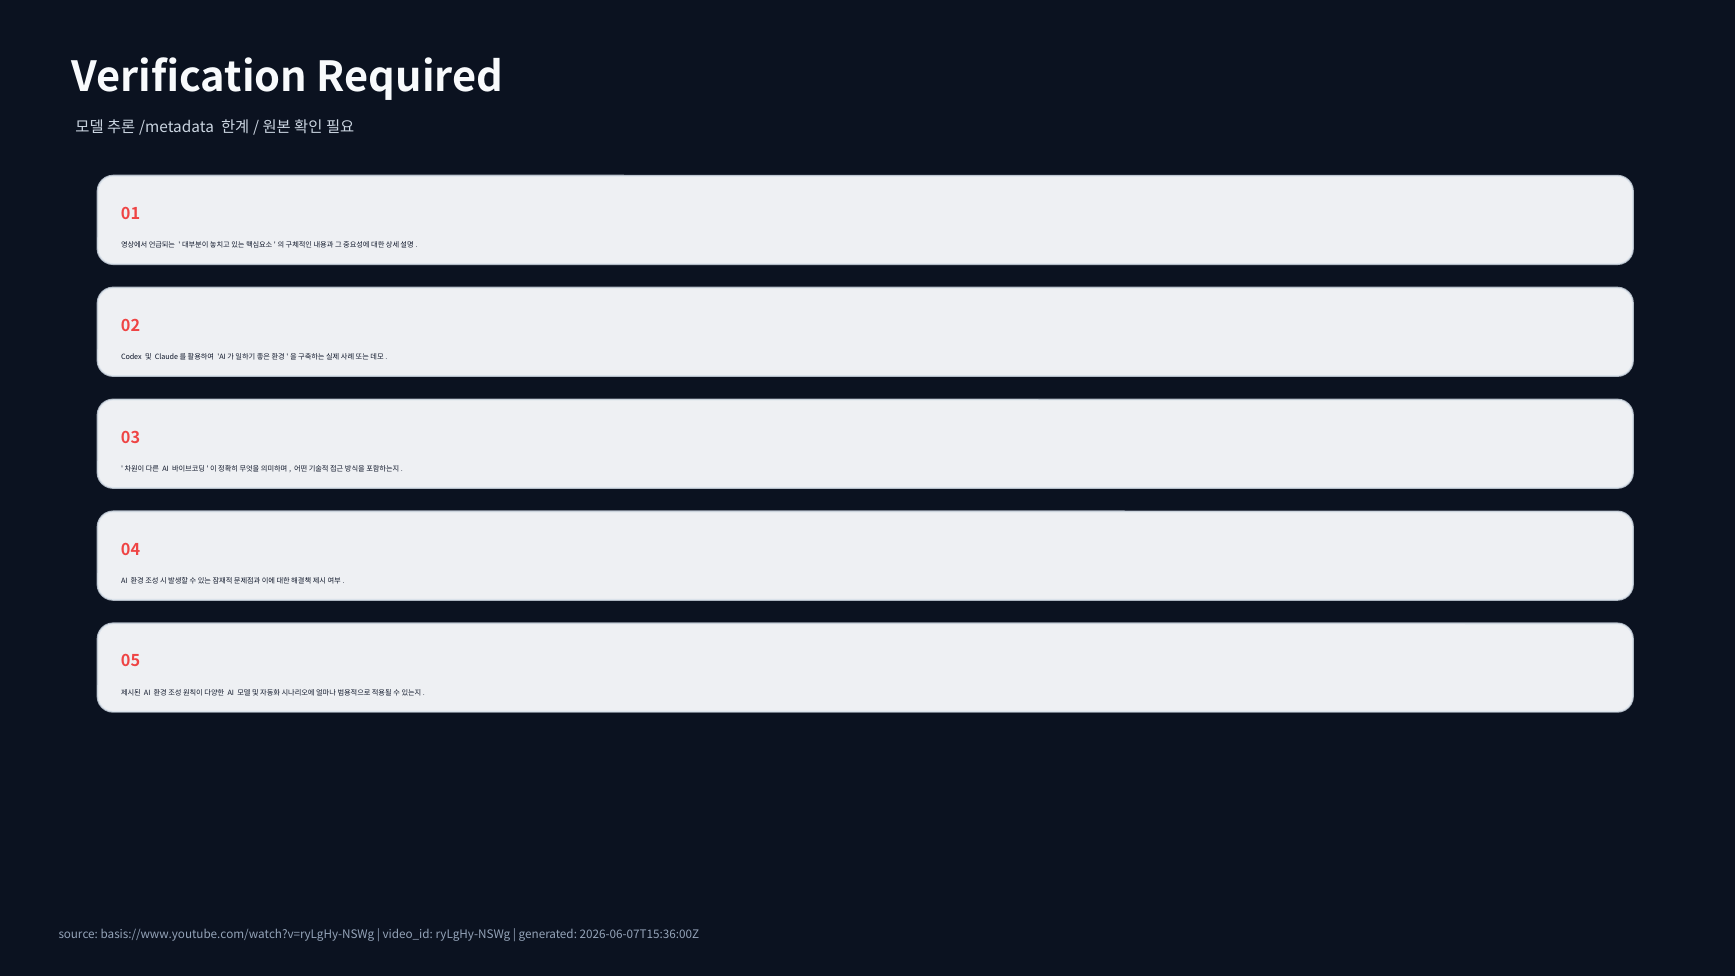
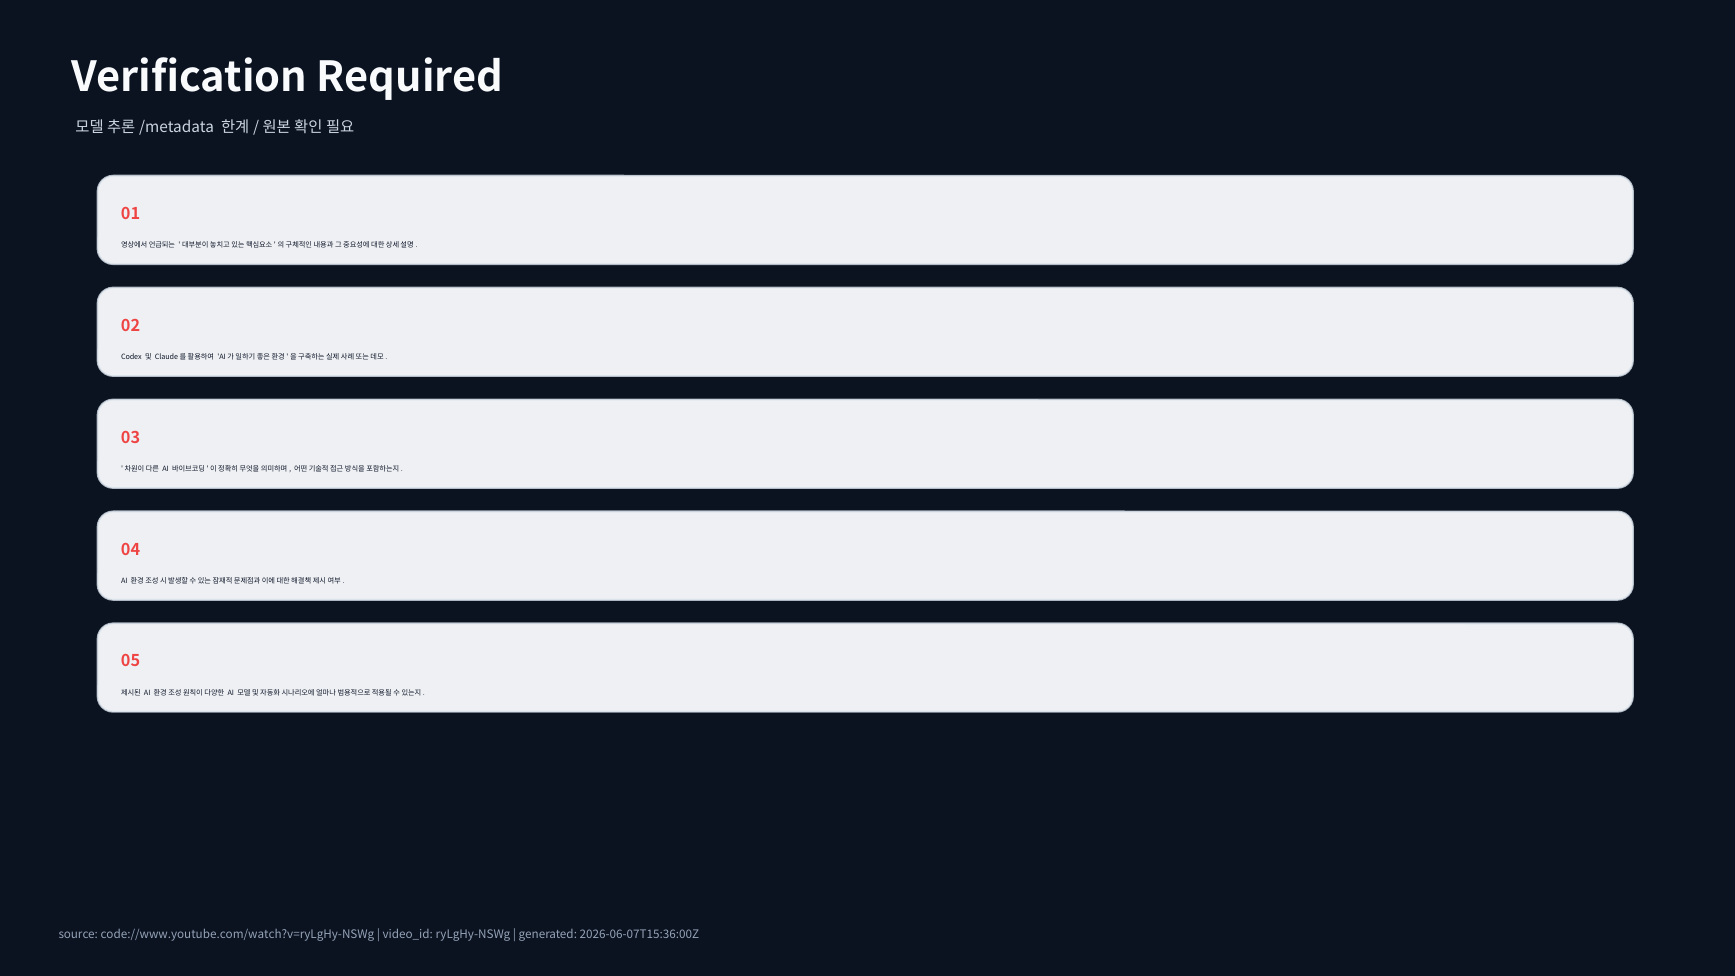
basis://www.youtube.com/watch?v=ryLgHy-NSWg: basis://www.youtube.com/watch?v=ryLgHy-NSWg -> code://www.youtube.com/watch?v=ryLgHy-NSWg (237, 934)
